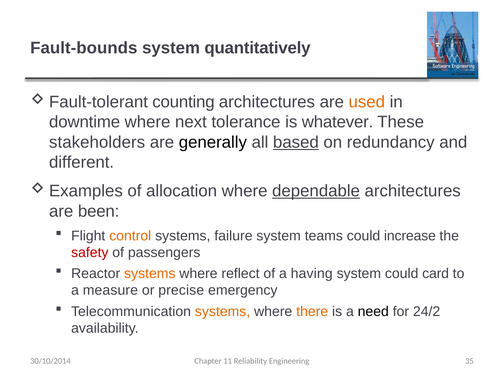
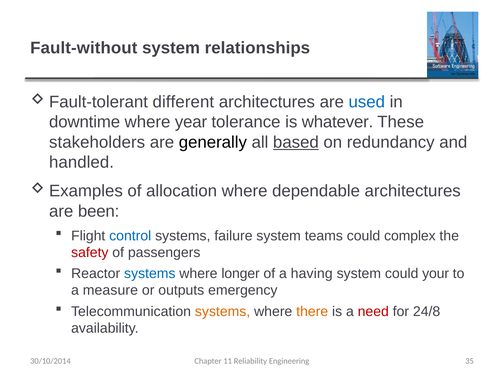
Fault-bounds: Fault-bounds -> Fault-without (84, 48)
quantitatively: quantitatively -> relationships (257, 48)
counting: counting -> different (183, 102)
used colour: orange -> blue (367, 102)
next: next -> year (191, 122)
different: different -> handled (82, 162)
dependable underline: present -> none (316, 191)
control colour: orange -> blue (130, 236)
increase: increase -> complex (410, 236)
systems colour: orange -> blue (150, 274)
reflect: reflect -> longer (241, 274)
card: card -> your (436, 274)
precise: precise -> outputs (181, 290)
need colour: black -> red (373, 311)
24/2: 24/2 -> 24/8 (427, 311)
